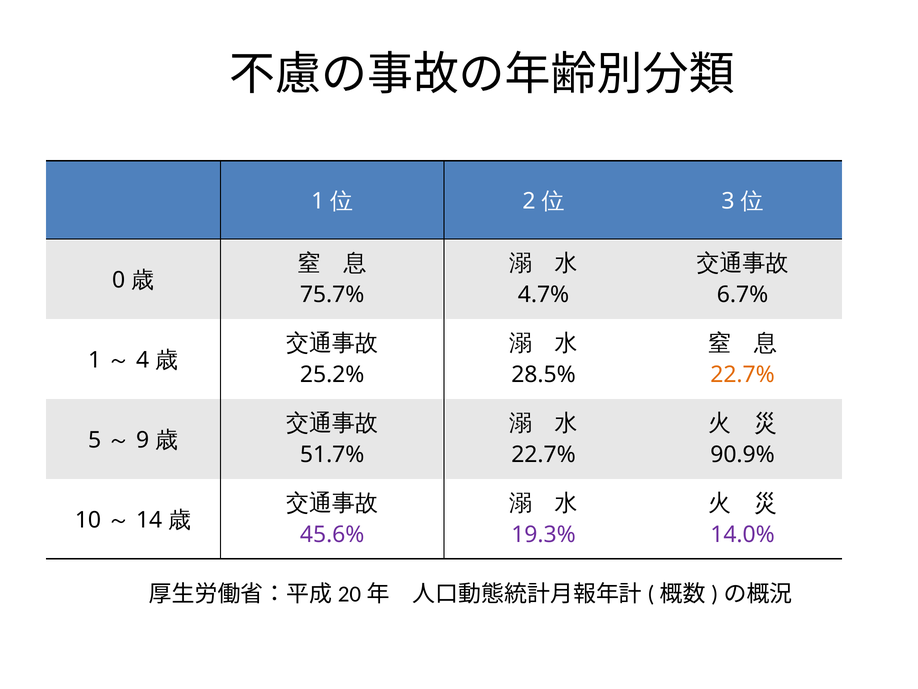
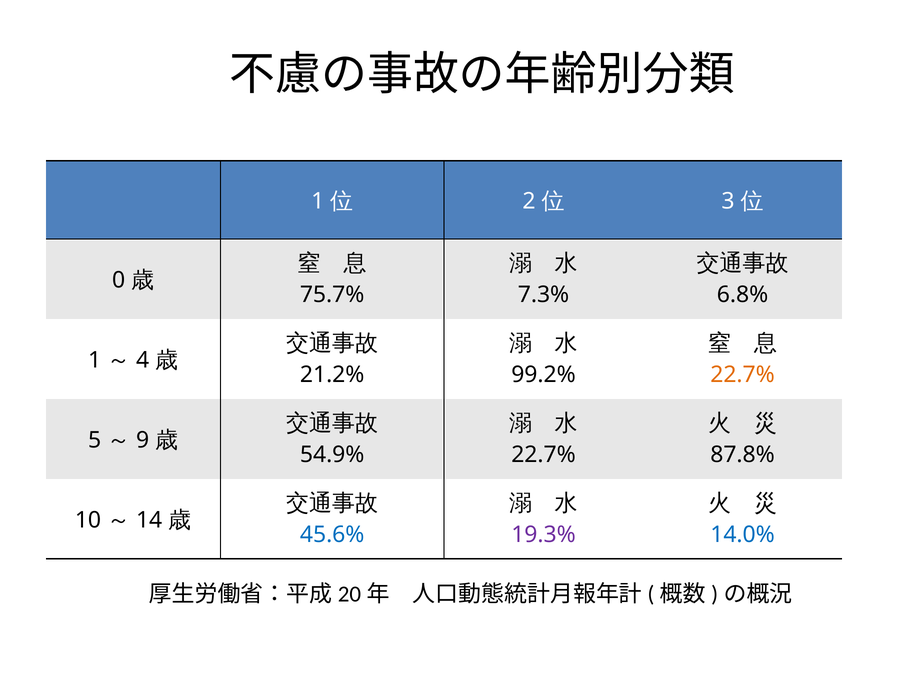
4.7%: 4.7% -> 7.3% (544, 294)
6.7%: 6.7% -> 6.8% (743, 294)
25.2%: 25.2% -> 21.2% (332, 374)
28.5%: 28.5% -> 99.2% (543, 374)
51.7%: 51.7% -> 54.9% (332, 454)
90.9%: 90.9% -> 87.8% (743, 454)
45.6% colour: purple -> blue (332, 534)
14.0% colour: purple -> blue (743, 534)
